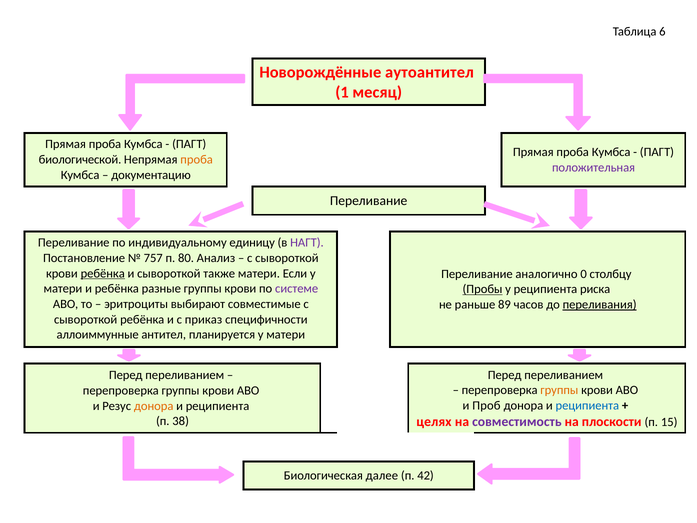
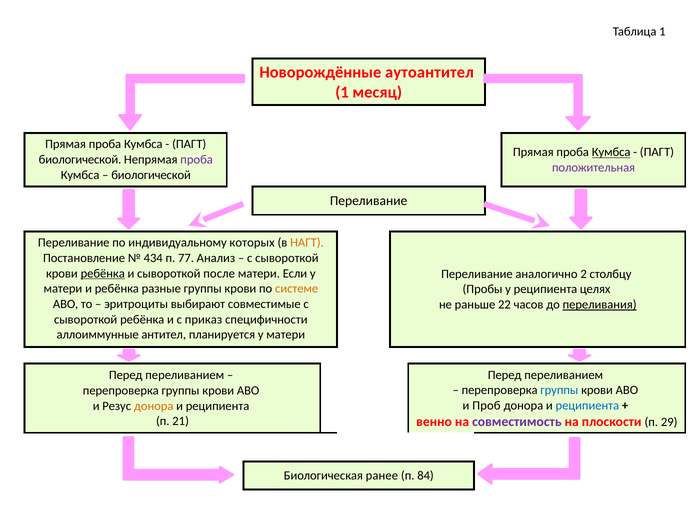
Таблица 6: 6 -> 1 (662, 32)
Кумбса underline: none -> present (611, 152)
проба colour: orange -> purple (197, 160)
документацию: документацию -> биологической (151, 175)
единицу: единицу -> которых (252, 243)
НАГТ colour: purple -> orange (307, 243)
757: 757 -> 434 (153, 258)
80: 80 -> 77 (186, 258)
также: также -> после (219, 273)
0: 0 -> 2 (584, 274)
системе colour: purple -> orange (297, 289)
Пробы underline: present -> none (483, 289)
риска: риска -> целях (595, 289)
89: 89 -> 22 (504, 305)
группы colour: orange -> blue (559, 390)
целях: целях -> венно (434, 421)
15: 15 -> 29 (669, 422)
38: 38 -> 21 (181, 421)
далее: далее -> ранее (382, 475)
42: 42 -> 84 (426, 475)
